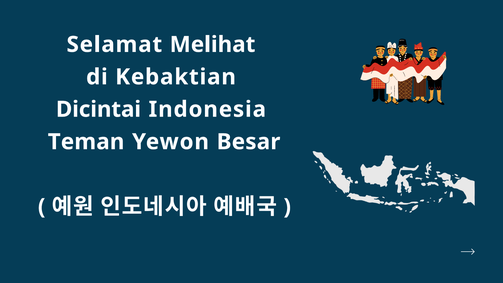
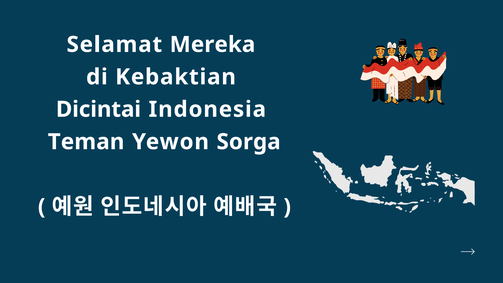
Melihat: Melihat -> Mereka (212, 45)
Besar: Besar -> Sorga (249, 142)
